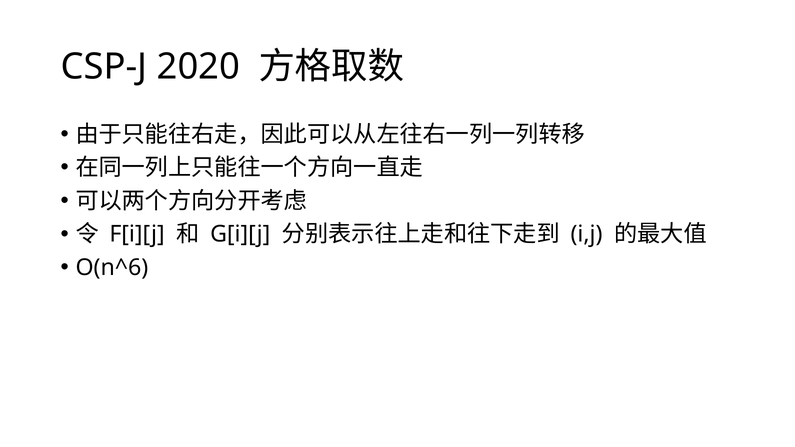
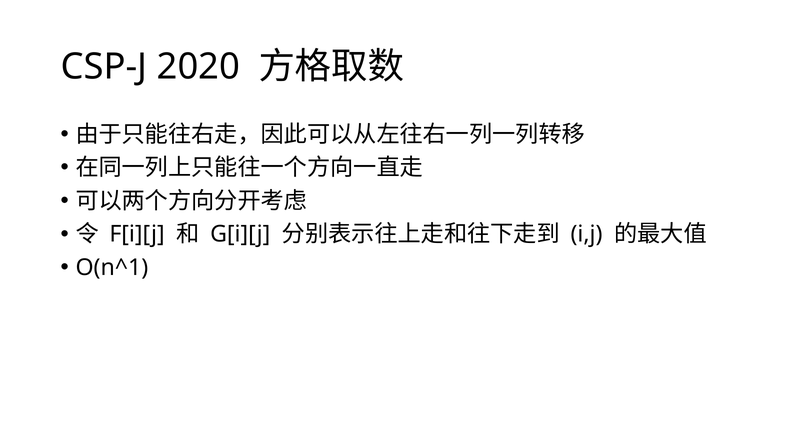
O(n^6: O(n^6 -> O(n^1 (112, 268)
